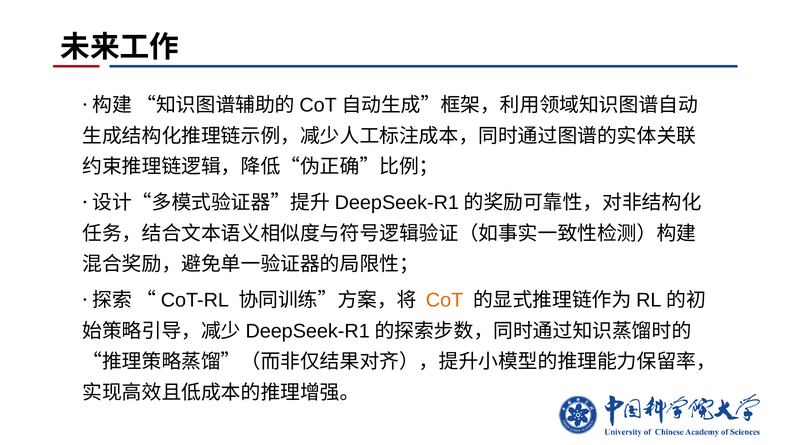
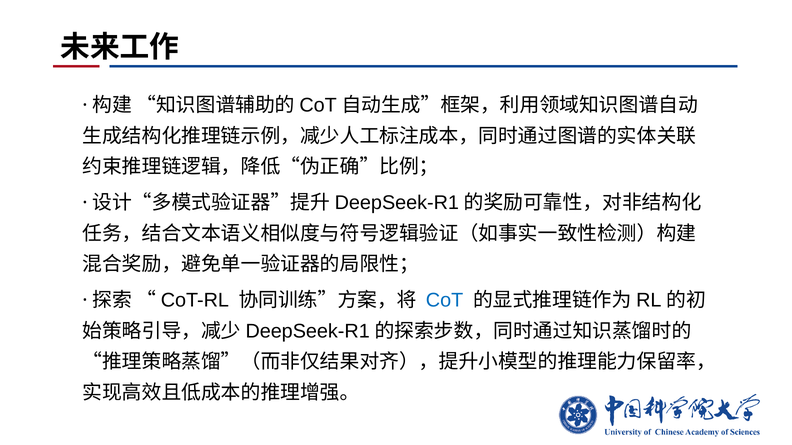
CoT colour: orange -> blue (445, 301)
